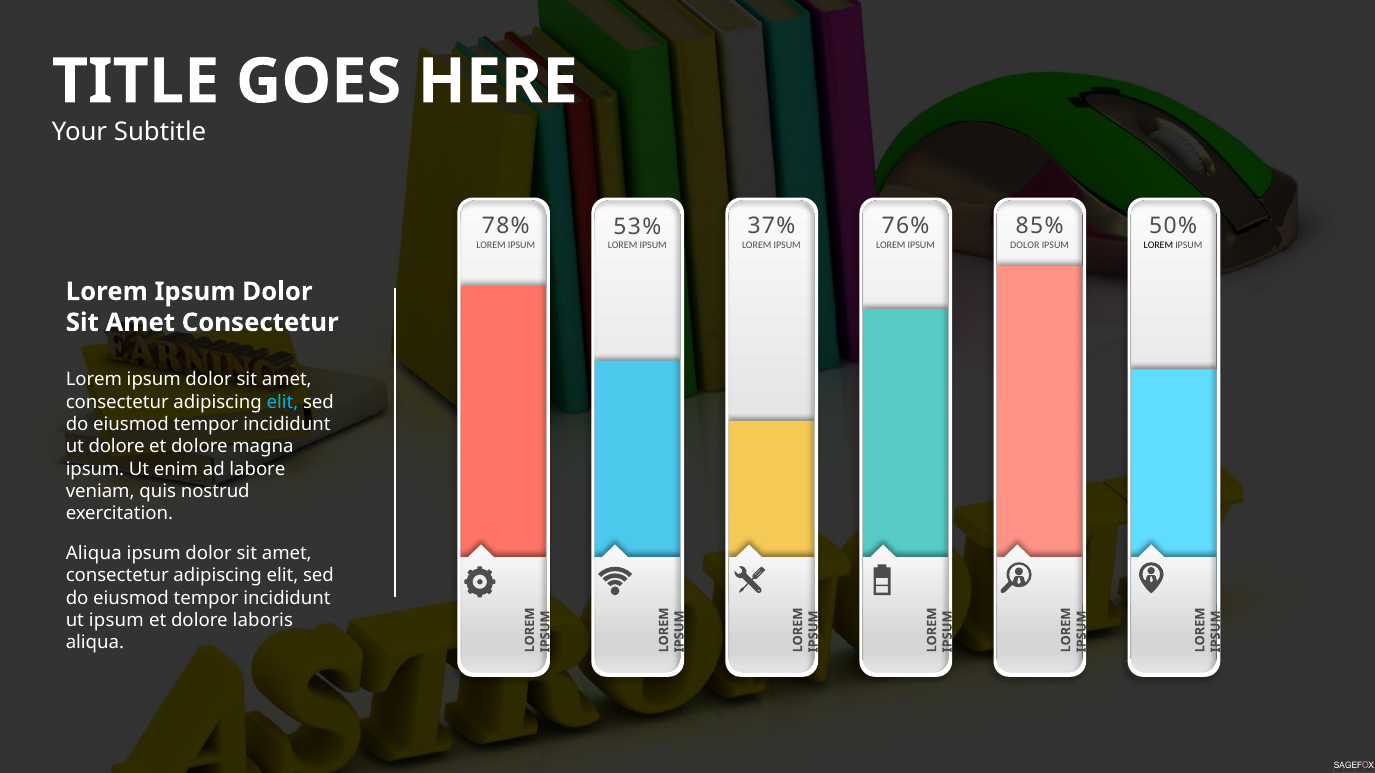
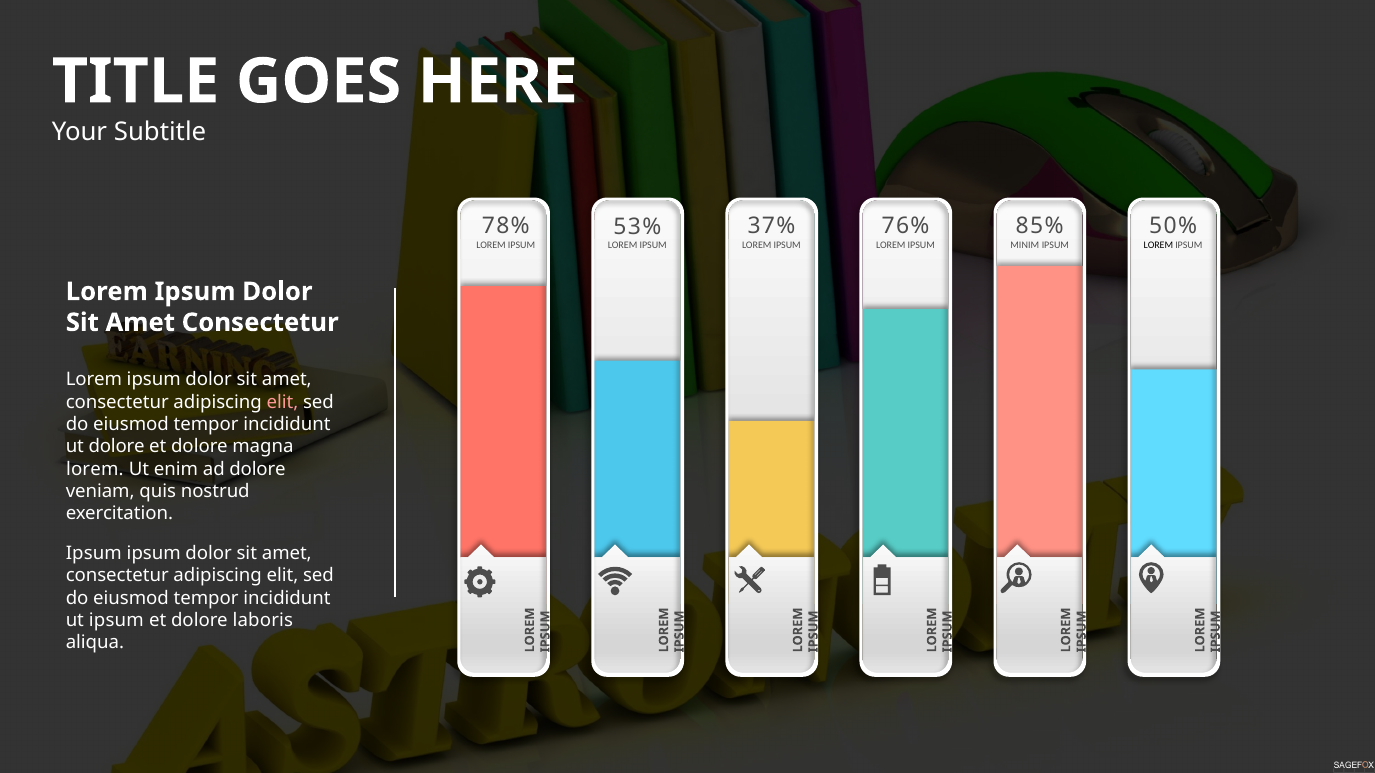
DOLOR: DOLOR -> MINIM (1025, 245)
elit colour: light blue -> pink (283, 402)
ipsum: ipsum -> lorem (95, 469)
ad labore: labore -> dolore (257, 469)
Aliqua: Aliqua -> Ipsum (94, 554)
